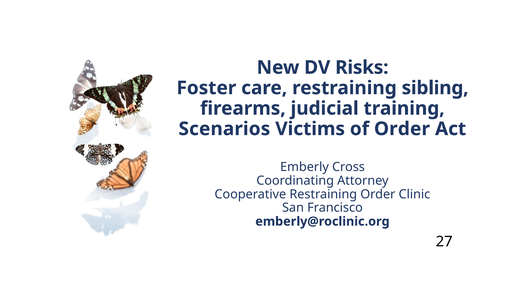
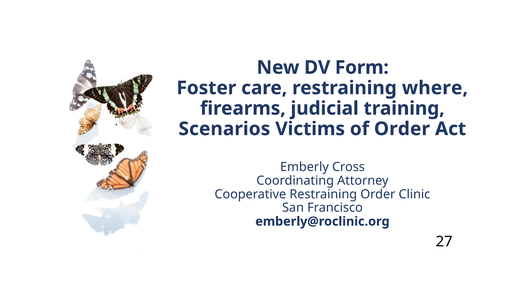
Risks: Risks -> Form (362, 68)
sibling: sibling -> where (435, 88)
